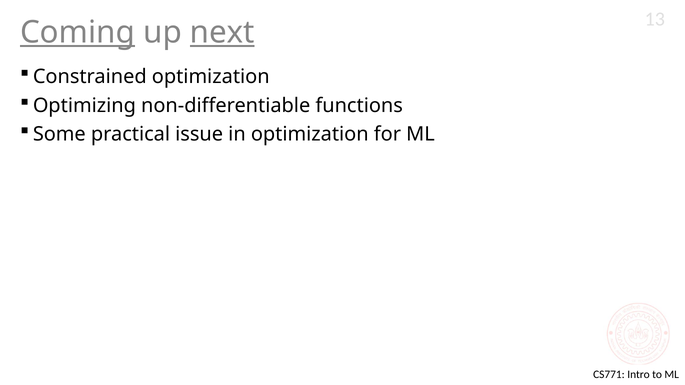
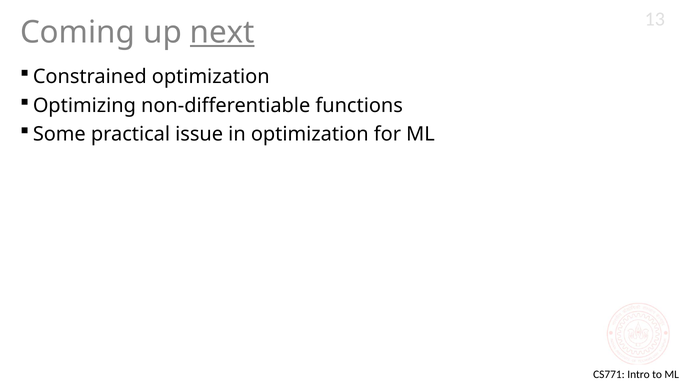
Coming underline: present -> none (78, 32)
